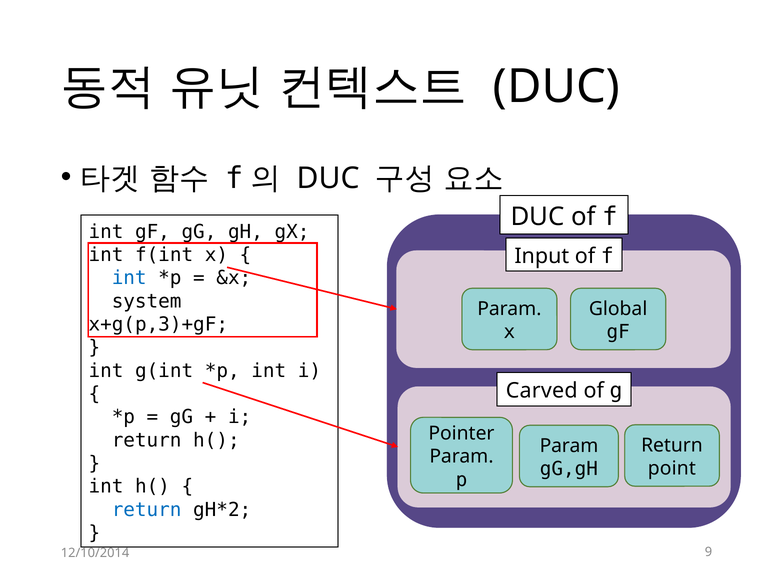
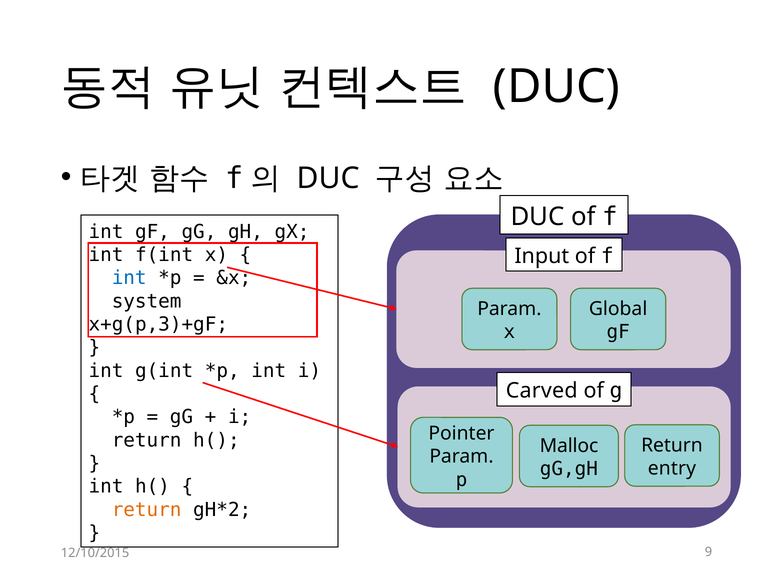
Param: Param -> Malloc (569, 446)
point: point -> entry (672, 469)
return colour: blue -> orange (147, 510)
12/10/2014: 12/10/2014 -> 12/10/2015 (95, 554)
